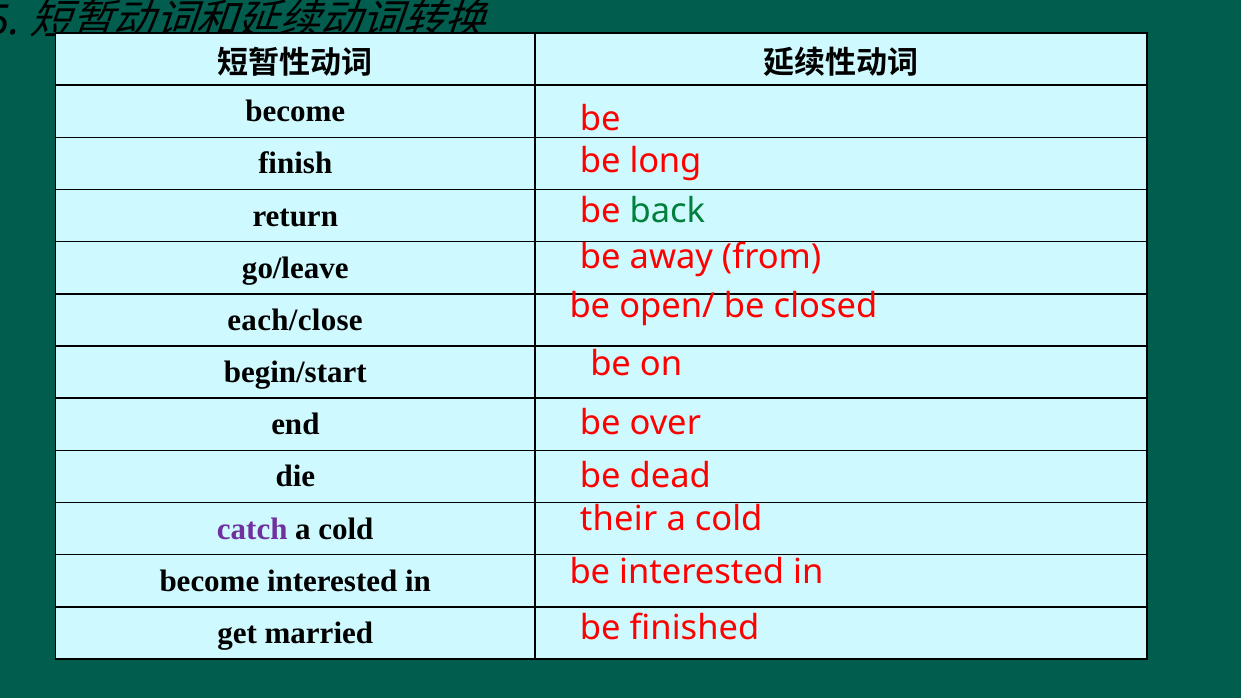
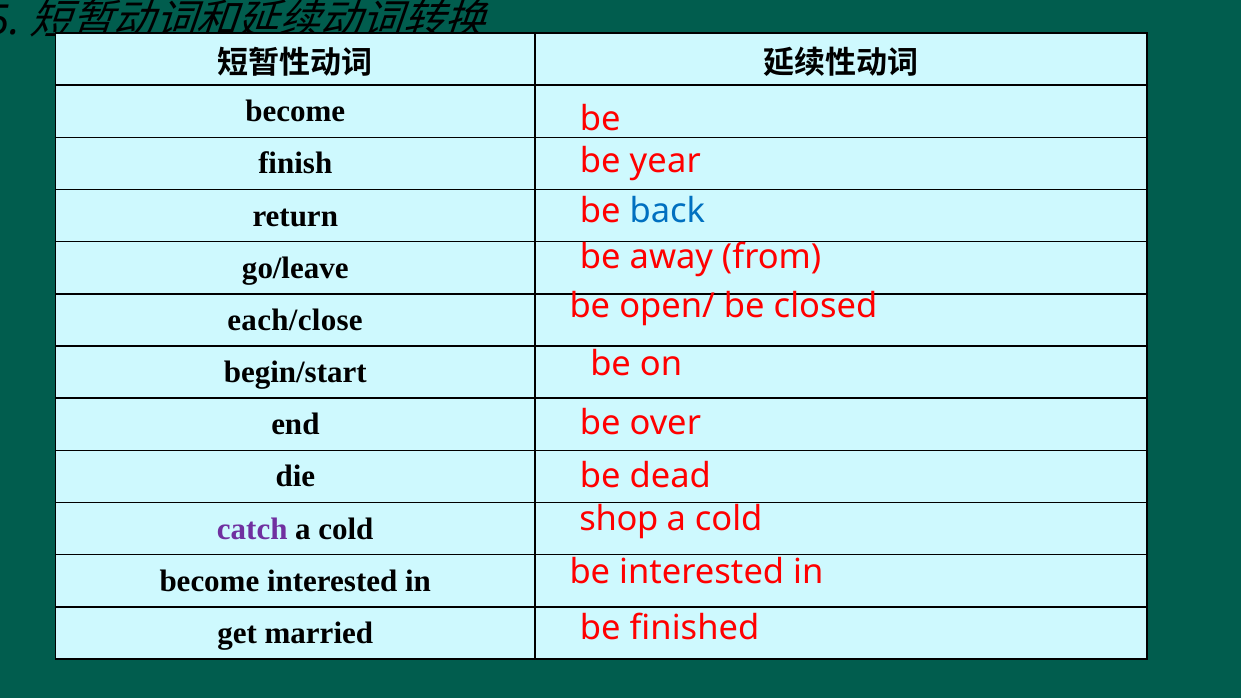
long: long -> year (665, 161)
back colour: green -> blue (667, 211)
their: their -> shop (619, 519)
